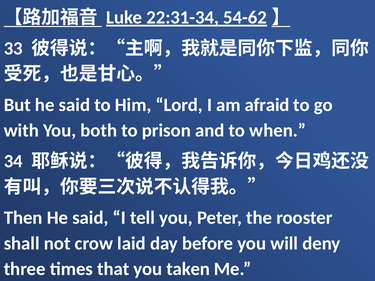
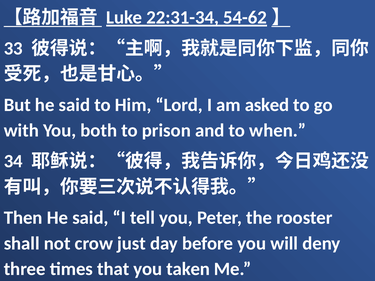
afraid: afraid -> asked (267, 105)
laid: laid -> just (132, 244)
